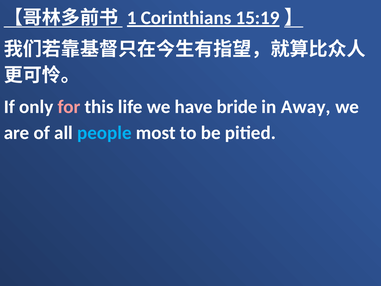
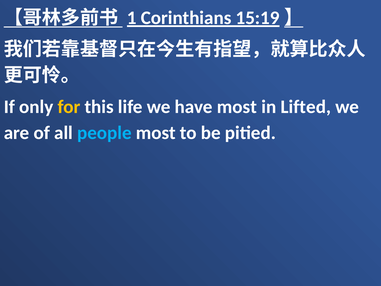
for colour: pink -> yellow (69, 107)
have bride: bride -> most (237, 107)
Away: Away -> Lifted (306, 107)
